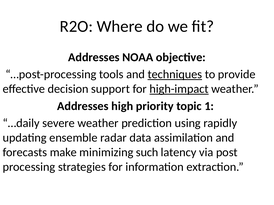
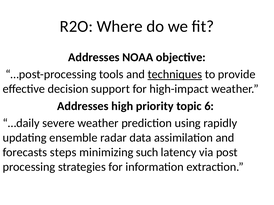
high-impact underline: present -> none (179, 89)
1: 1 -> 6 (209, 106)
make: make -> steps (63, 153)
